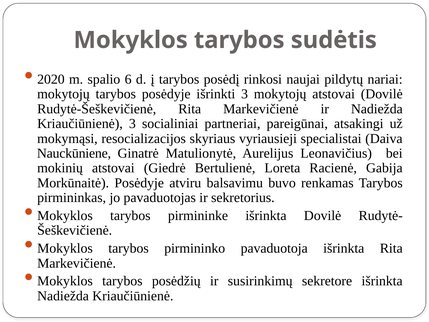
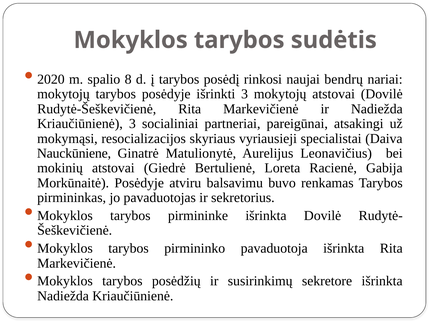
6: 6 -> 8 (128, 79)
pildytų: pildytų -> bendrų (344, 79)
